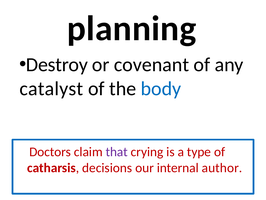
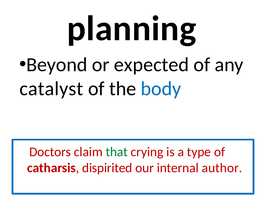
Destroy: Destroy -> Beyond (57, 65)
covenant: covenant -> expected (151, 65)
that colour: purple -> green (117, 152)
decisions: decisions -> dispirited (107, 168)
